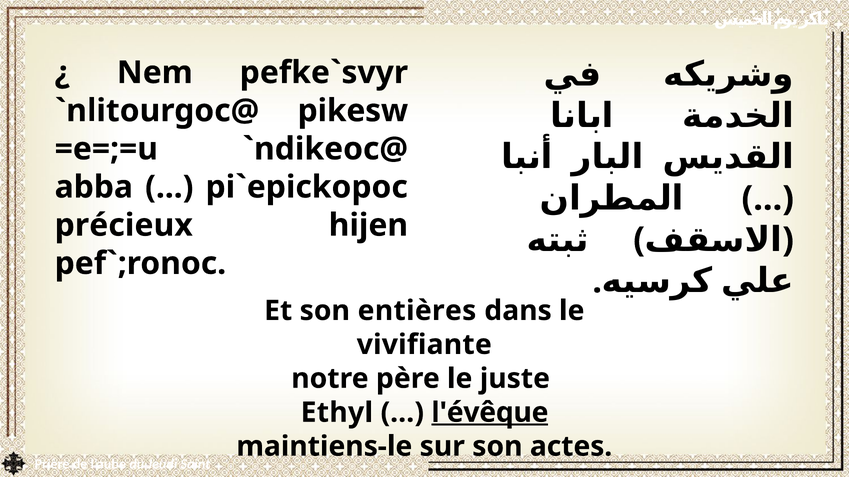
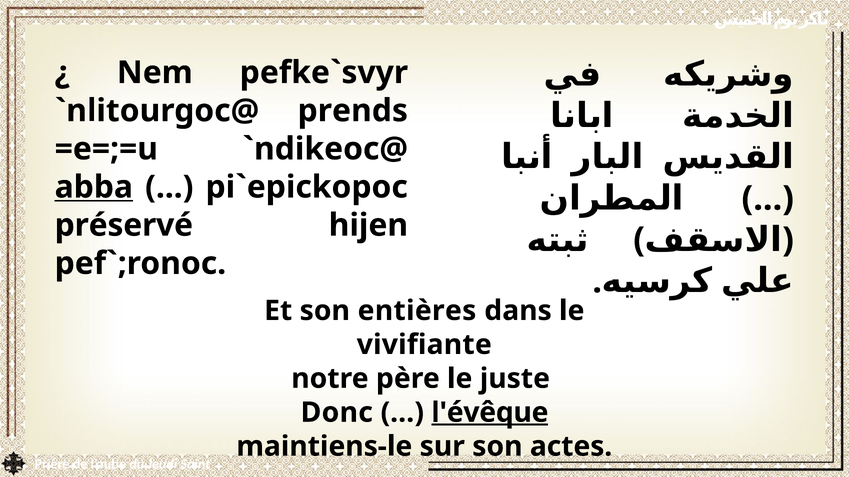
pikesw: pikesw -> prends (353, 111)
abba underline: none -> present (94, 187)
précieux: précieux -> préservé (124, 225)
Ethyl: Ethyl -> Donc (337, 413)
